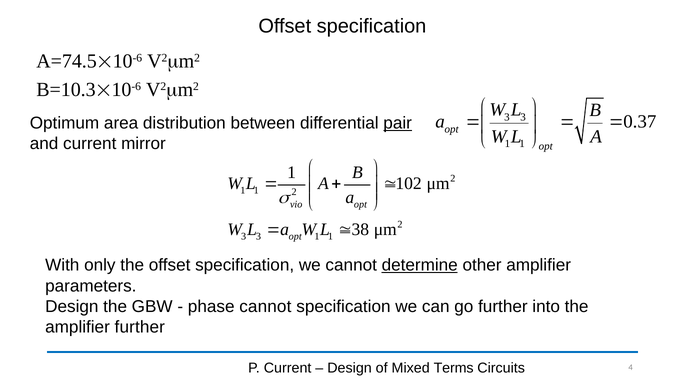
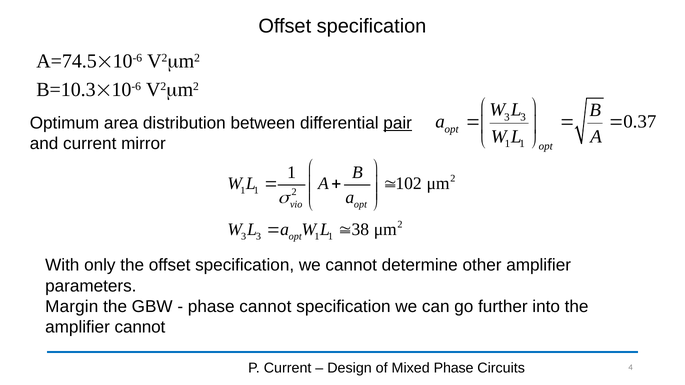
determine underline: present -> none (420, 266)
Design: Design -> Margin (72, 307)
amplifier further: further -> cannot (140, 327)
Mixed Terms: Terms -> Phase (454, 368)
